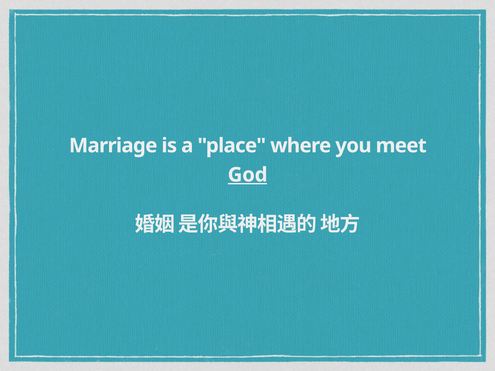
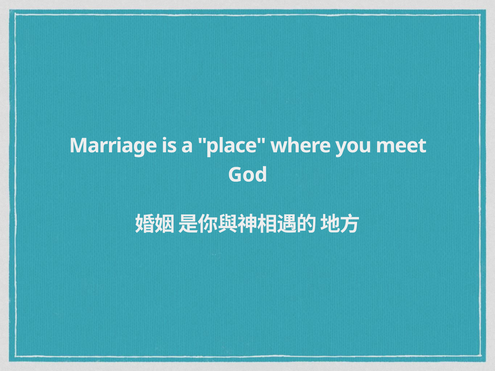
God underline: present -> none (248, 175)
